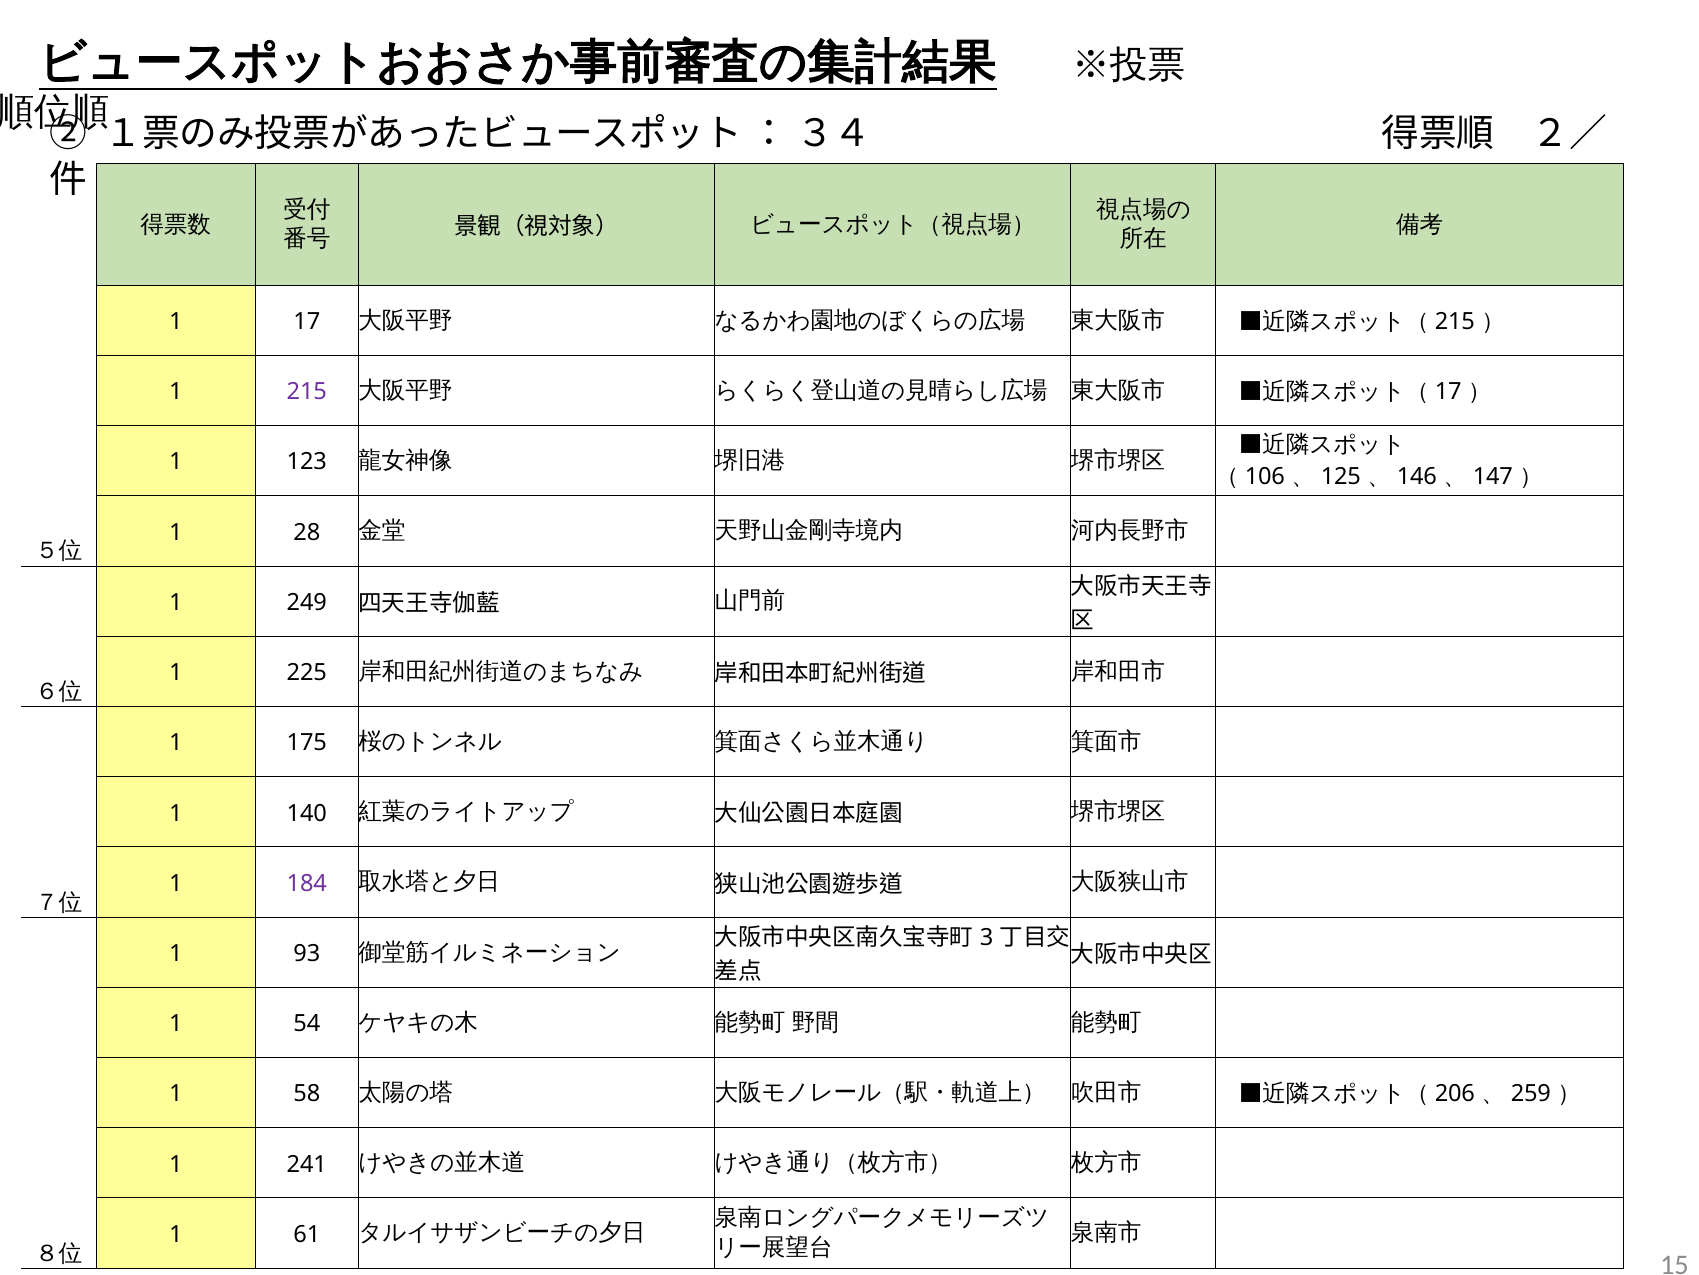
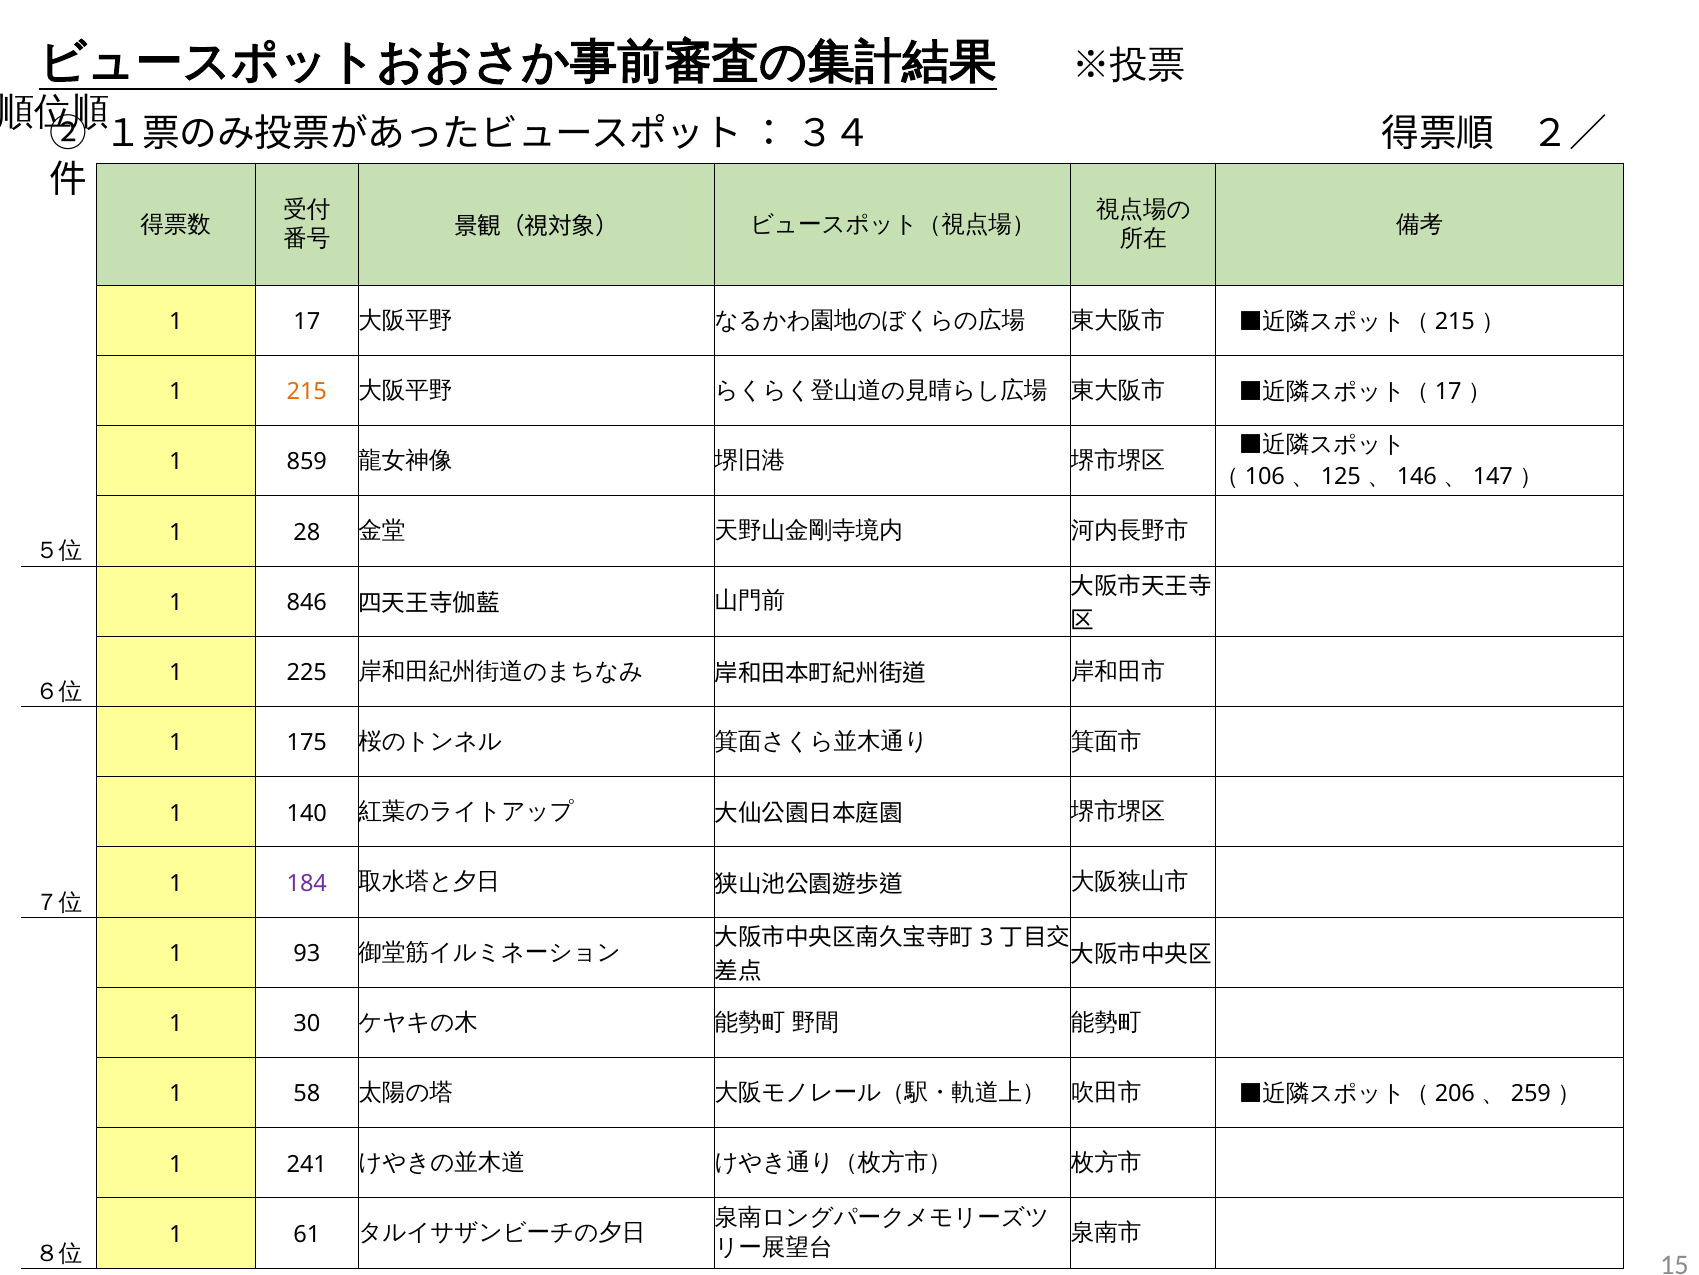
215 colour: purple -> orange (307, 392)
123: 123 -> 859 (307, 462)
249: 249 -> 846 (307, 602)
54: 54 -> 30 (307, 1023)
